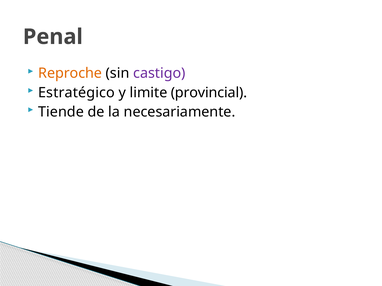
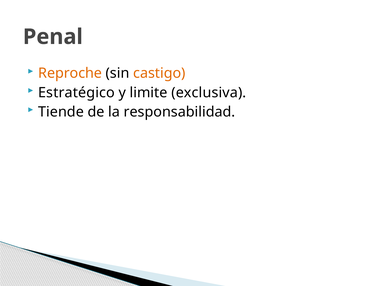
castigo colour: purple -> orange (159, 73)
provincial: provincial -> exclusiva (209, 93)
necesariamente: necesariamente -> responsabilidad (180, 112)
